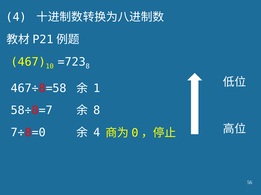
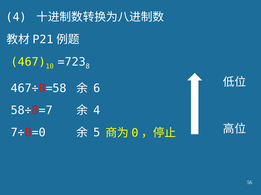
1: 1 -> 6 (97, 89)
8: 8 -> 4 (97, 111)
4: 4 -> 5 (97, 133)
